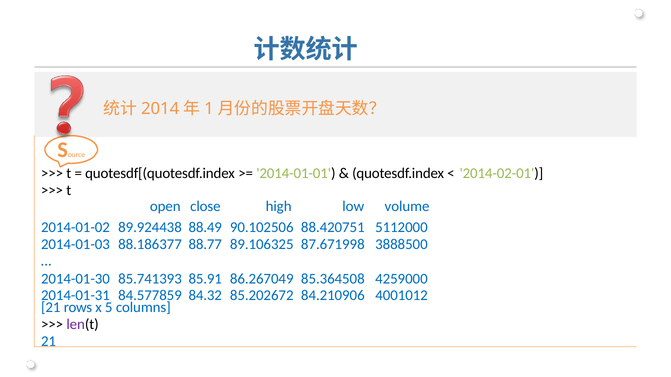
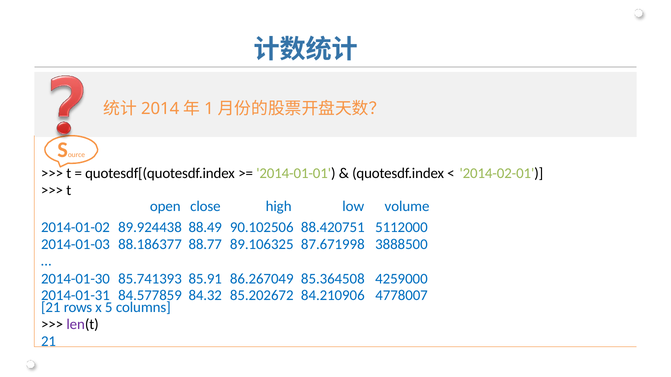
4001012: 4001012 -> 4778007 (402, 296)
